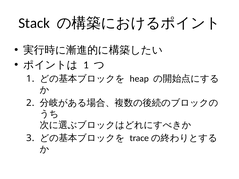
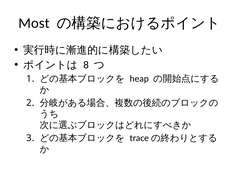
Stack: Stack -> Most (34, 23)
1: 1 -> 8 (86, 65)
